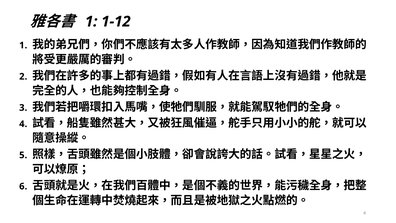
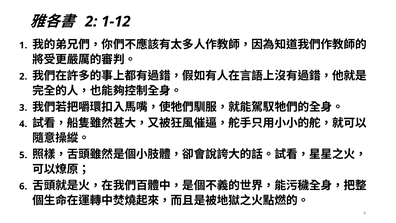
1: 1 -> 2 (91, 22)
